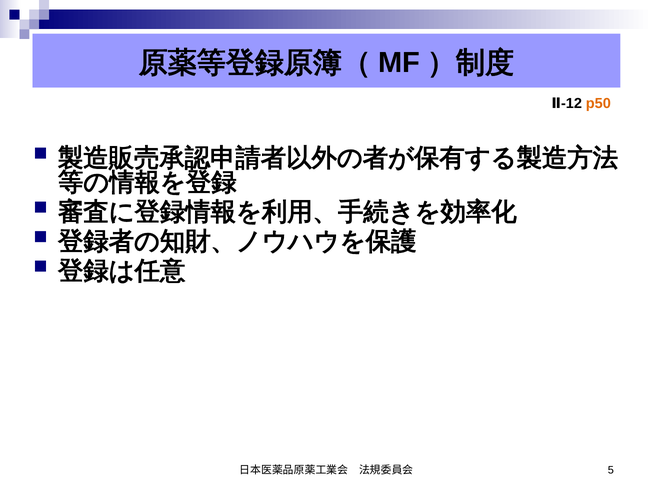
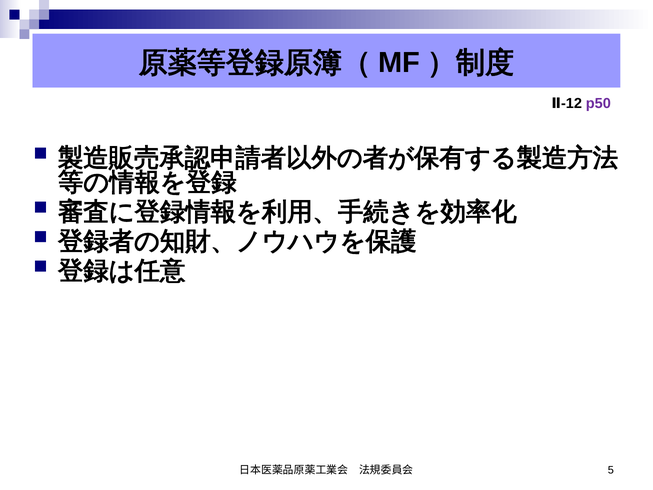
p50 colour: orange -> purple (598, 104)
